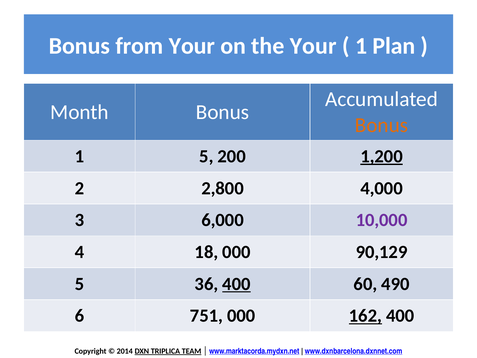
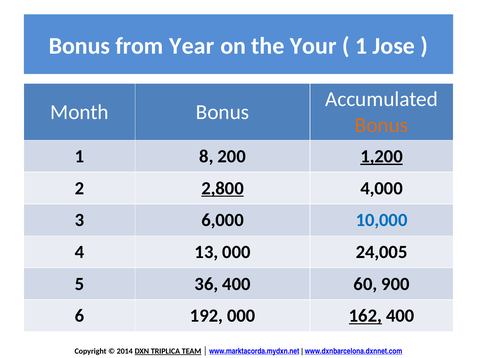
from Your: Your -> Year (192, 46)
Plan: Plan -> Jose (394, 46)
1 5: 5 -> 8 (206, 156)
2,800 underline: none -> present (223, 188)
10,000 colour: purple -> blue (382, 220)
18: 18 -> 13 (206, 252)
90,129: 90,129 -> 24,005 (382, 252)
400 underline: present -> none (236, 284)
490: 490 -> 900 (395, 284)
751: 751 -> 192 (206, 316)
